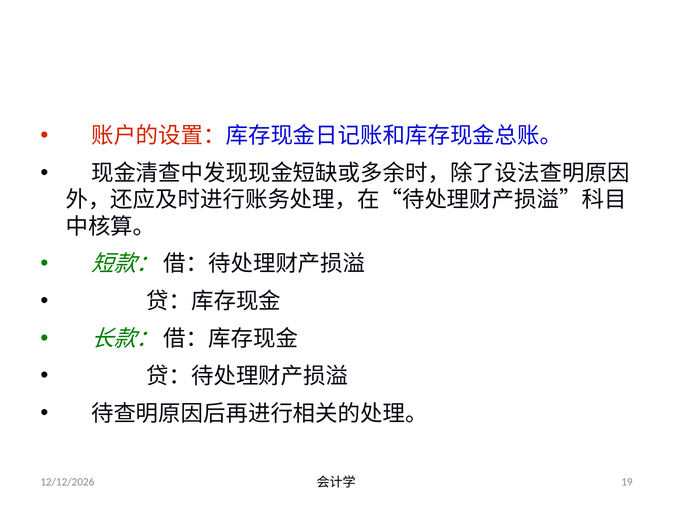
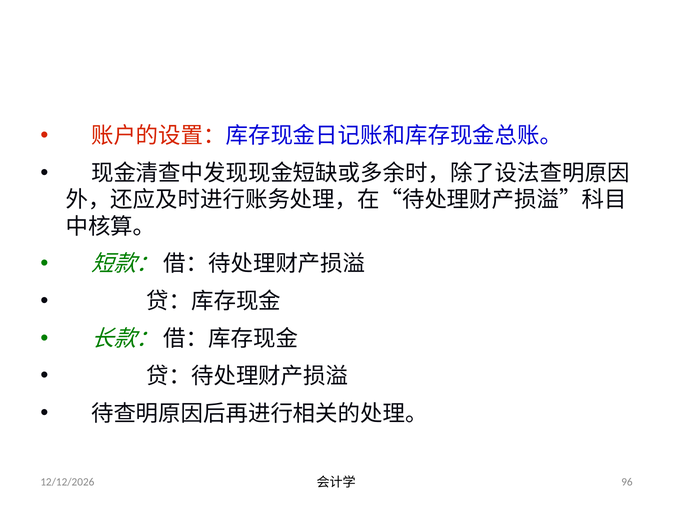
19: 19 -> 96 (627, 482)
